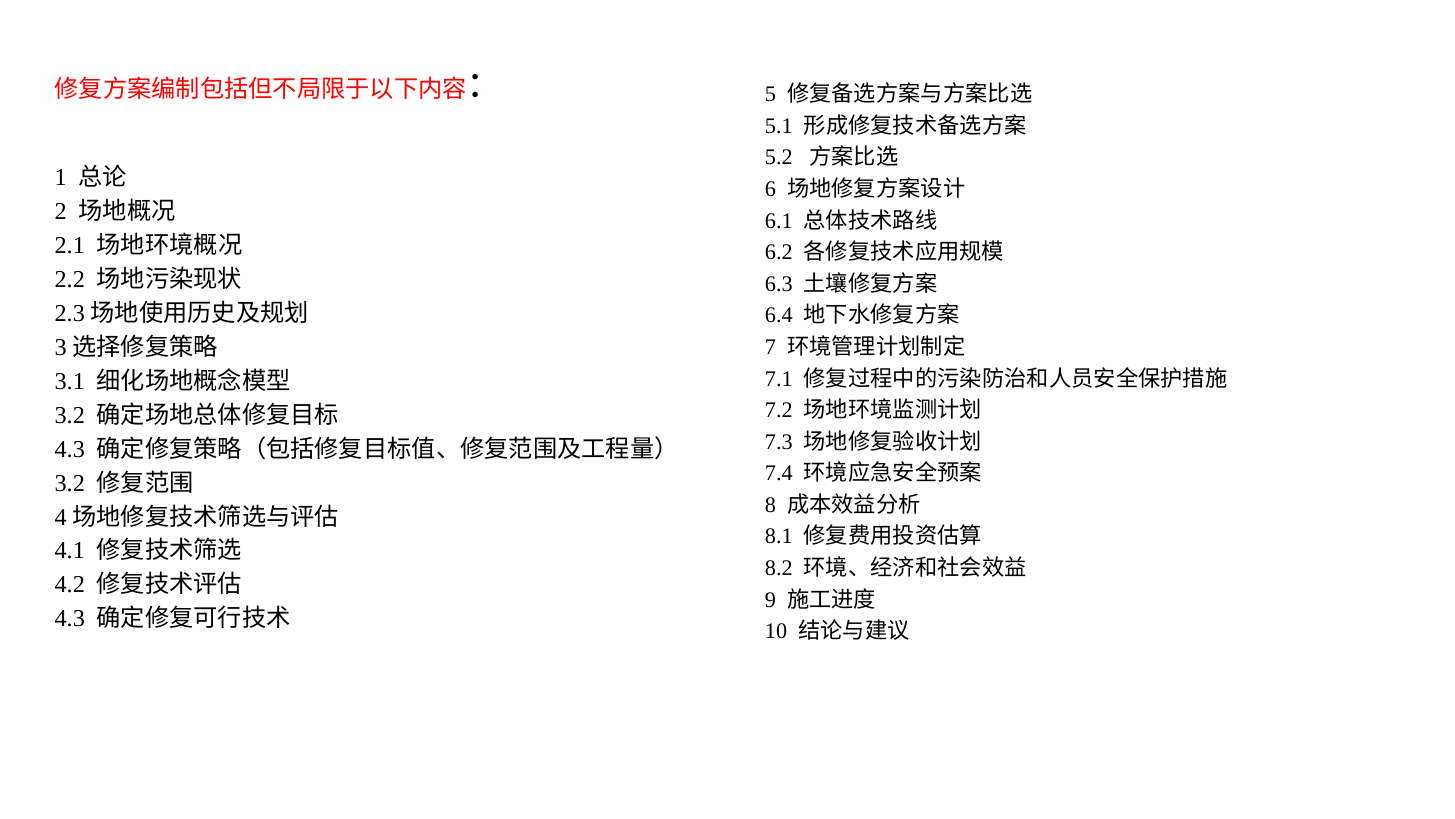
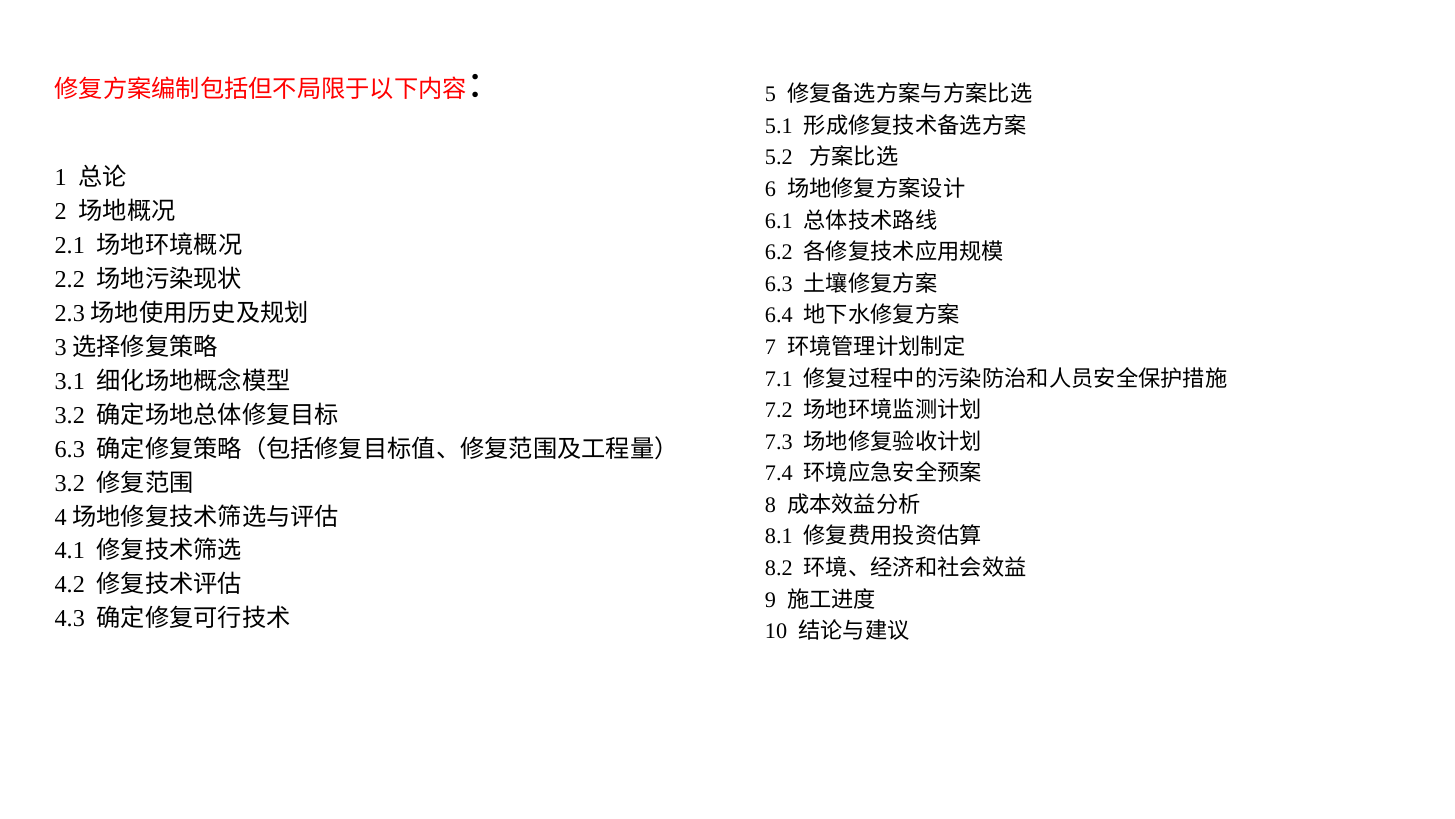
4.3: 4.3 -> 6.3 (70, 449)
